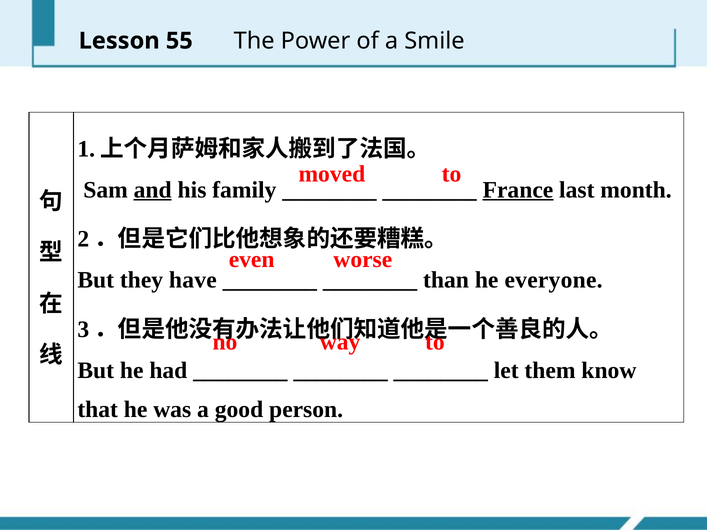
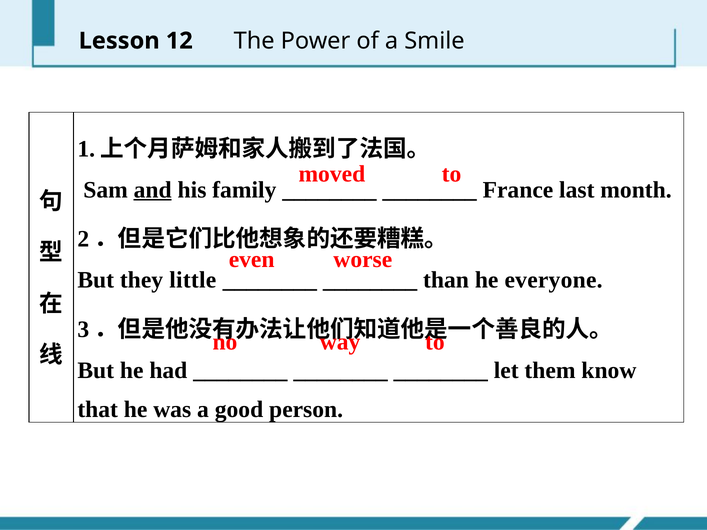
55: 55 -> 12 (179, 41)
France underline: present -> none (518, 190)
have: have -> little (193, 280)
